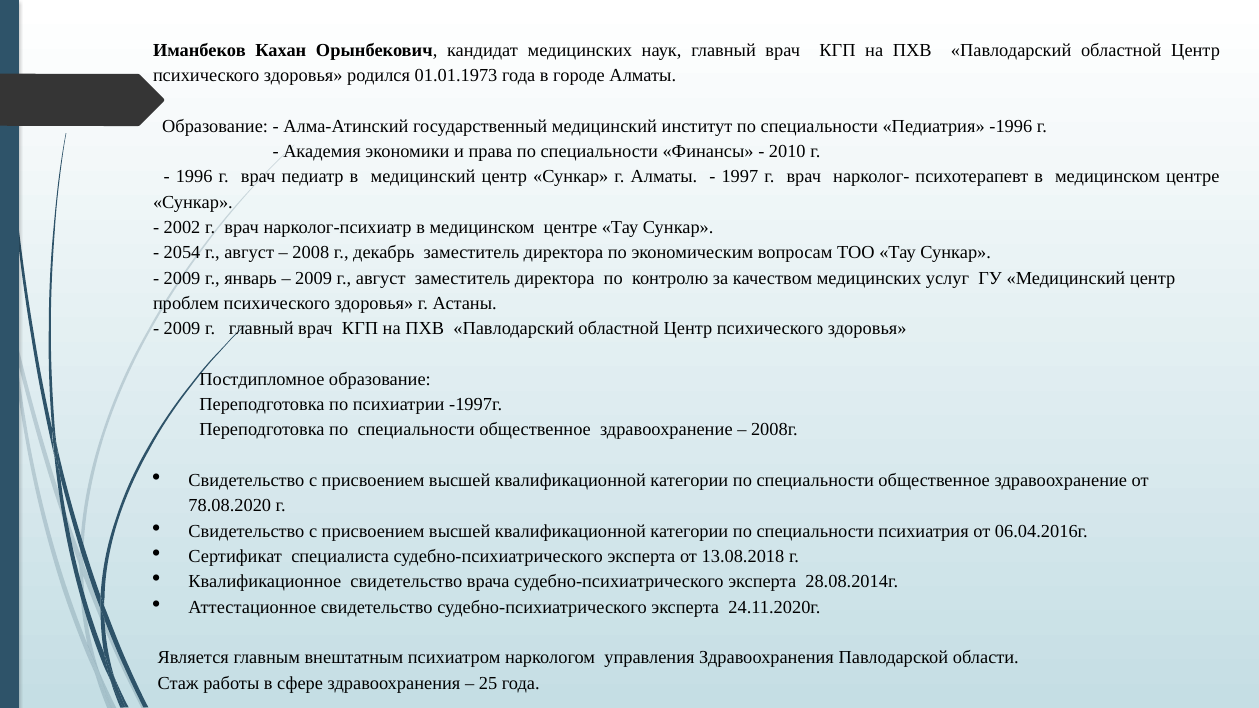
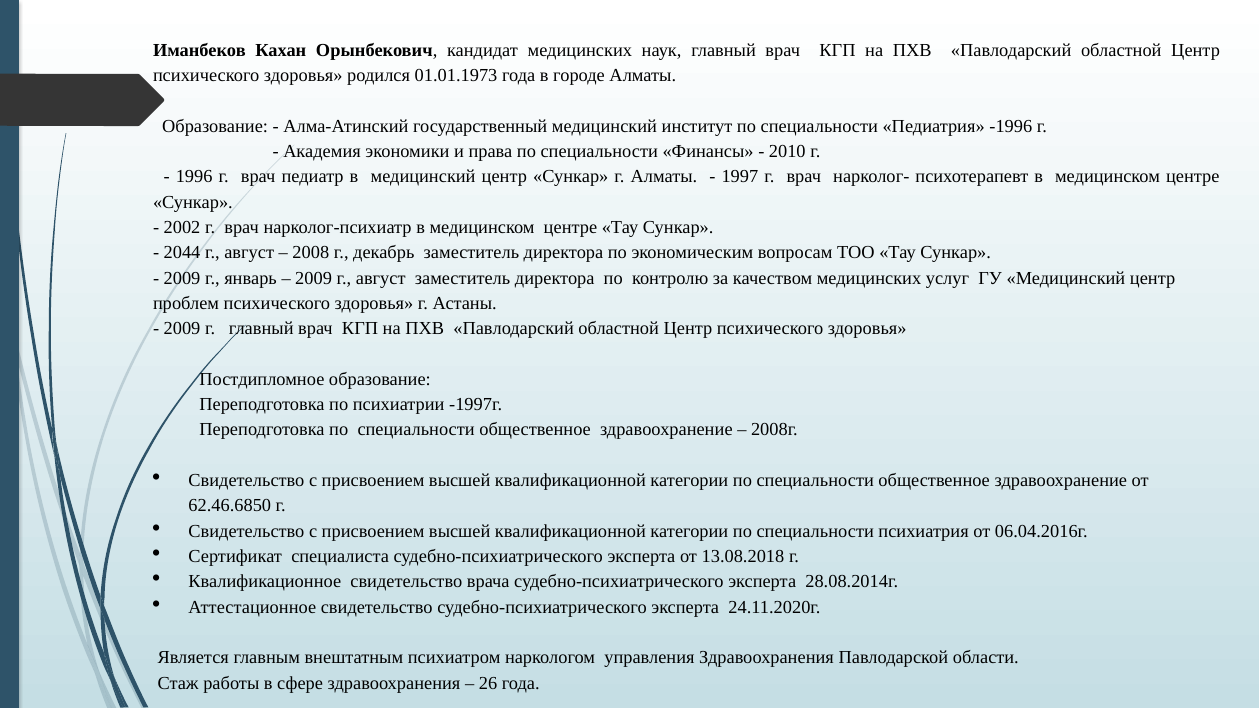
2054: 2054 -> 2044 (182, 253)
78.08.2020: 78.08.2020 -> 62.46.6850 (230, 506)
25: 25 -> 26 (488, 683)
